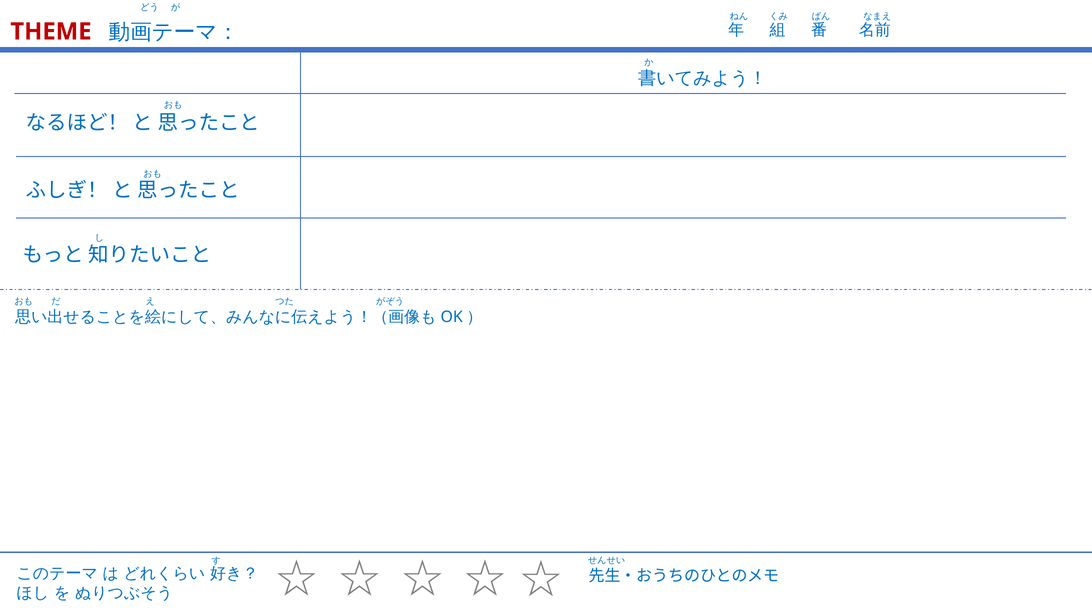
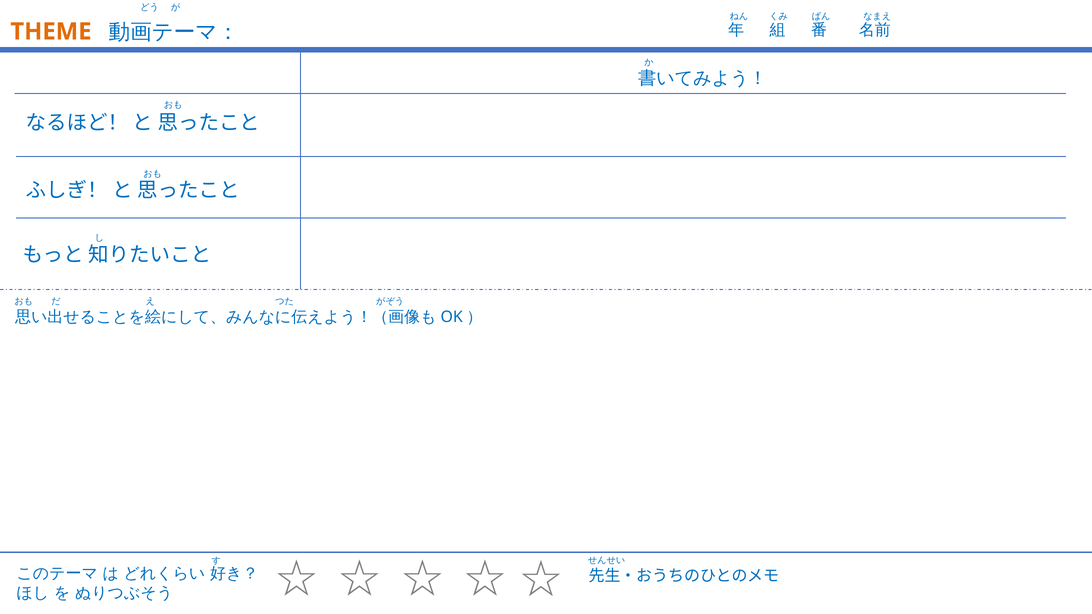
THEME colour: red -> orange (51, 32)
